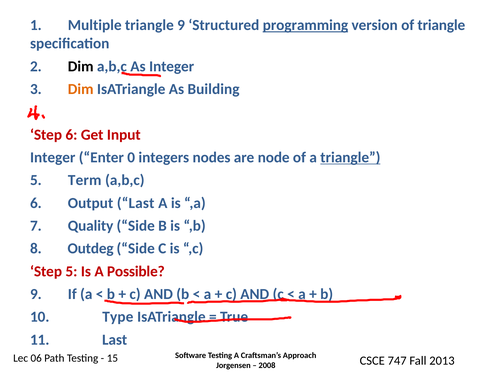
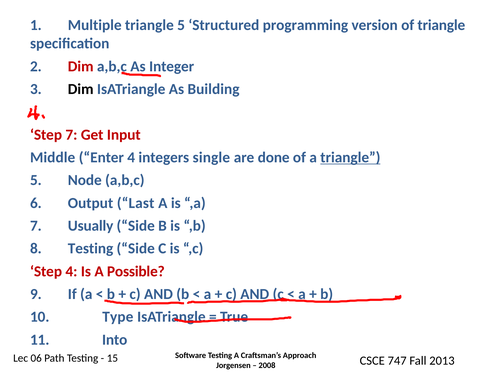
9: 9 -> 5 (181, 25)
programming underline: present -> none (305, 25)
Dim colour: black -> red (81, 66)
Dim colour: orange -> black (81, 89)
Step 6: 6 -> 7 (71, 135)
Integer: Integer -> Middle (53, 157)
Enter 0: 0 -> 4 (131, 157)
nodes: nodes -> single (211, 157)
node: node -> done (274, 157)
Term: Term -> Node (85, 180)
Quality: Quality -> Usually (91, 226)
8 Outdeg: Outdeg -> Testing (91, 249)
Step 5: 5 -> 4 (71, 271)
11 Last: Last -> Into (115, 340)
